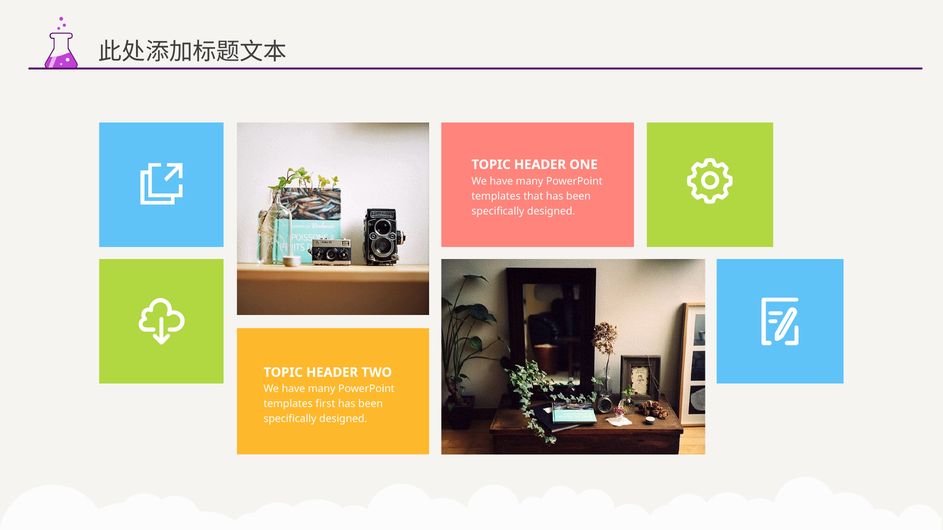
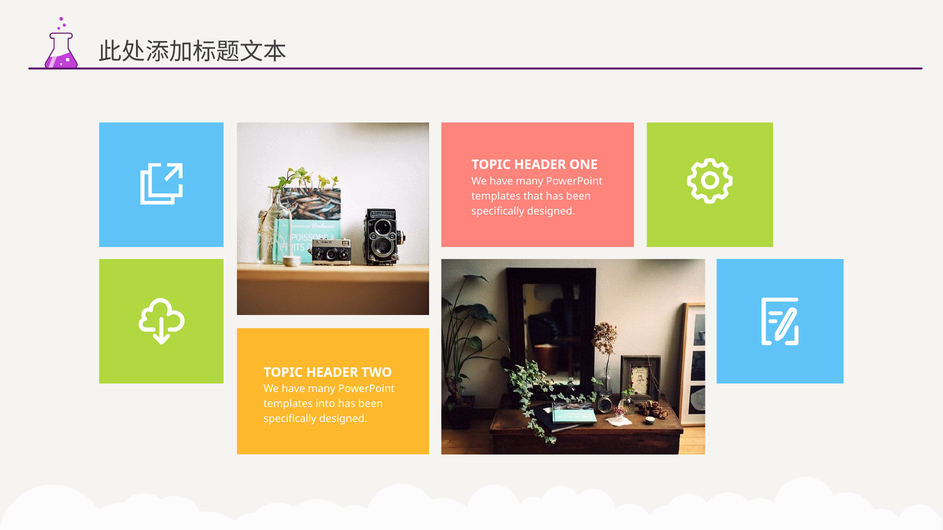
first: first -> into (325, 404)
